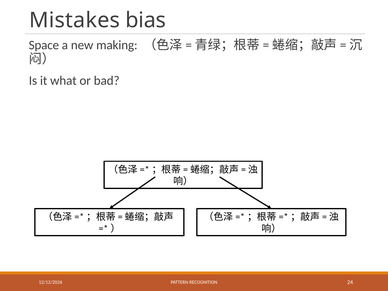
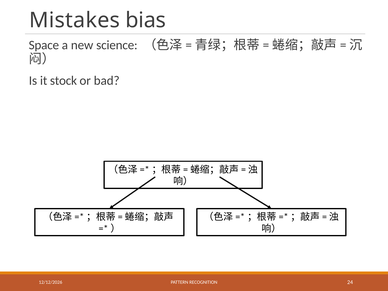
making: making -> science (117, 45)
what: what -> stock (63, 81)
